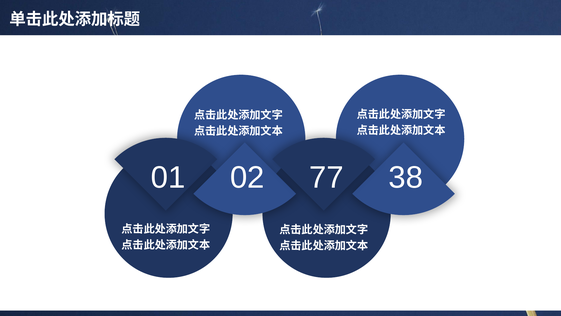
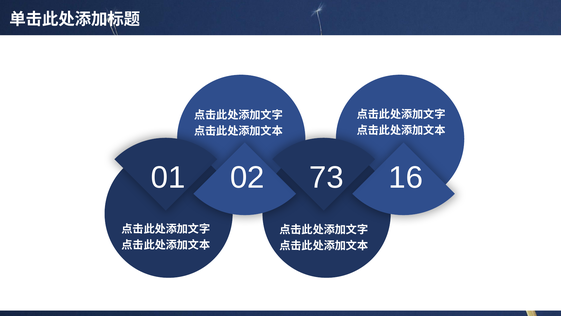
77: 77 -> 73 (326, 177)
38: 38 -> 16 (406, 177)
